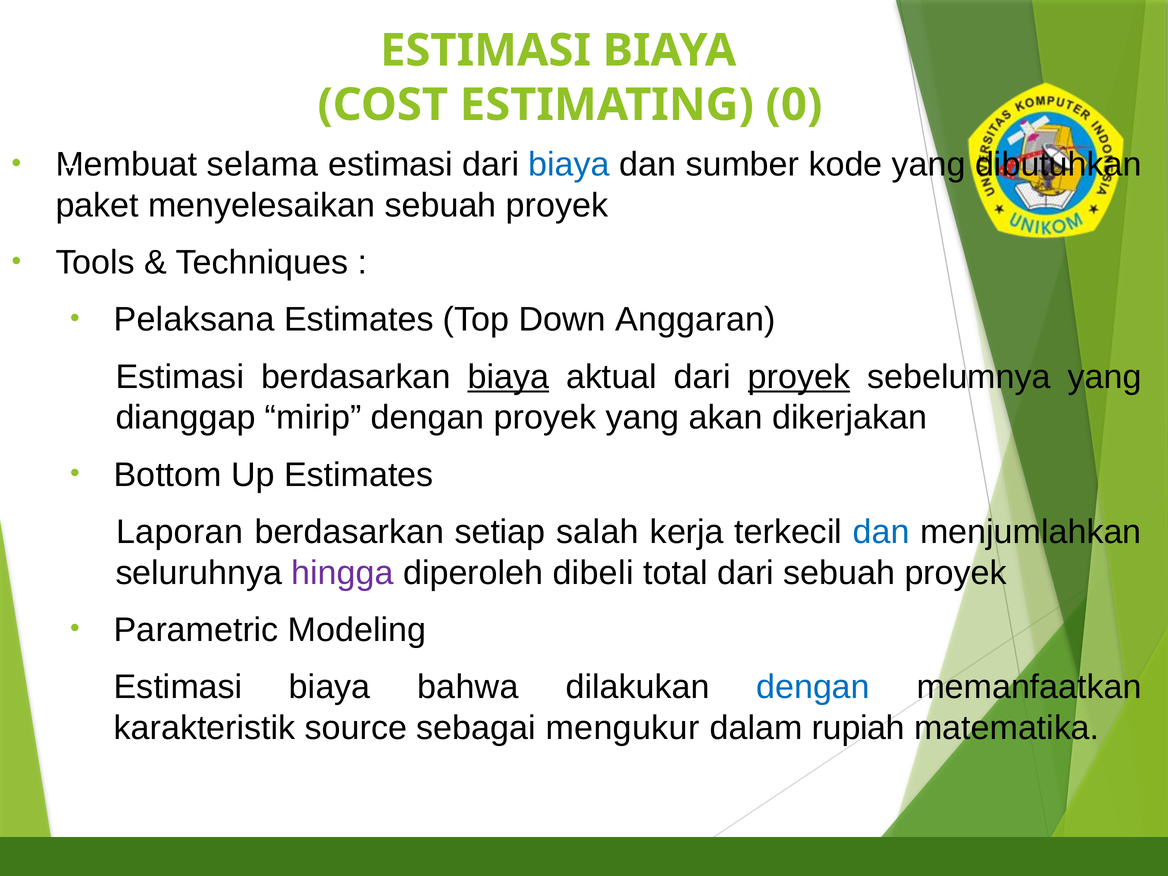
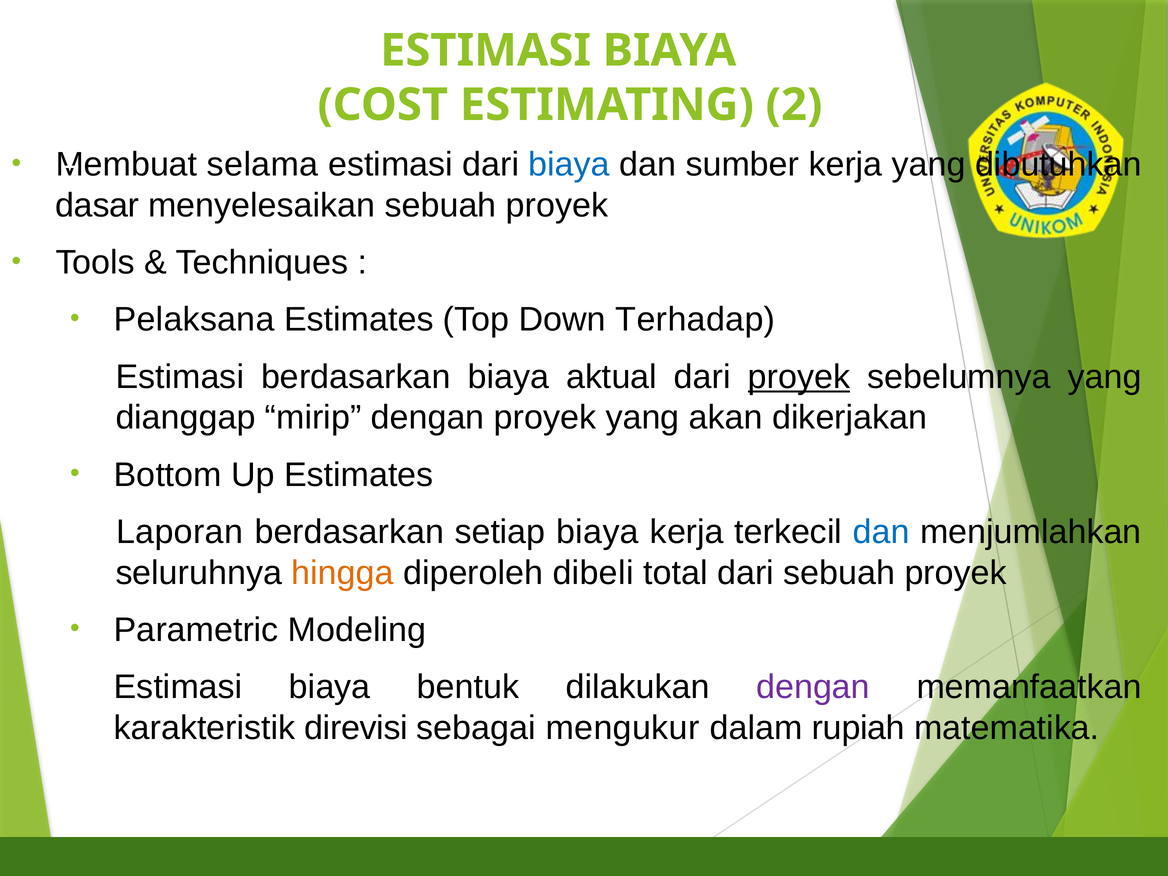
0: 0 -> 2 (794, 105)
sumber kode: kode -> kerja (845, 165)
paket: paket -> dasar (97, 205)
Anggaran: Anggaran -> Terhadap (695, 320)
biaya underline: present -> none (508, 377)
setiap salah: salah -> biaya (597, 532)
hingga colour: purple -> orange (343, 573)
bahwa: bahwa -> bentuk (468, 687)
dengan colour: blue -> purple (813, 687)
source: source -> direvisi (356, 728)
